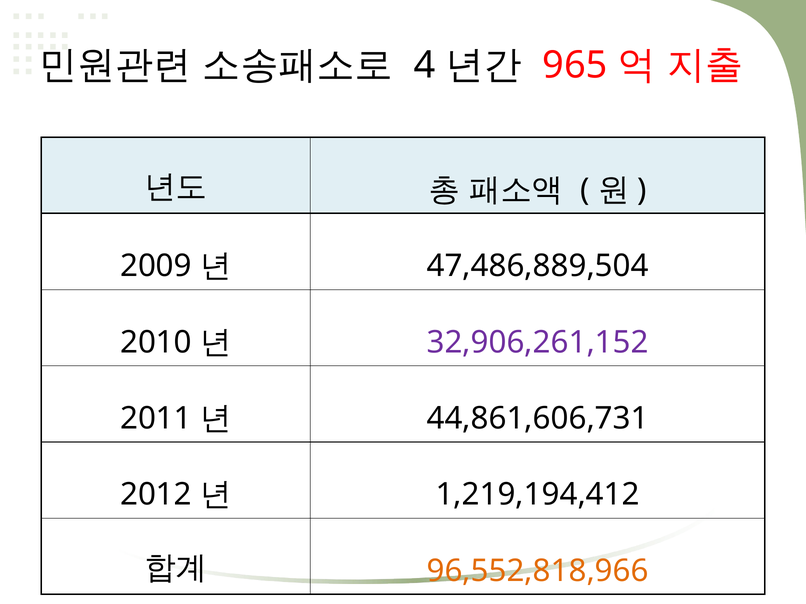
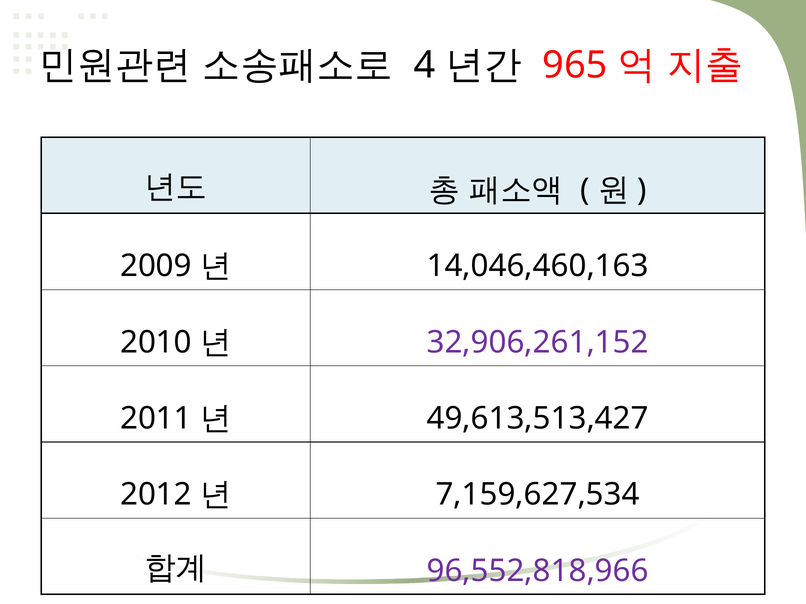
47,486,889,504: 47,486,889,504 -> 14,046,460,163 (538, 266)
44,861,606,731: 44,861,606,731 -> 49,613,513,427 (538, 419)
1,219,194,412: 1,219,194,412 -> 7,159,627,534 (538, 495)
96,552,818,966 colour: orange -> purple (538, 571)
